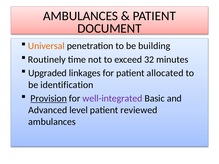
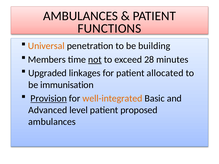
DOCUMENT: DOCUMENT -> FUNCTIONS (109, 28)
Routinely: Routinely -> Members (47, 60)
not underline: none -> present (95, 60)
32: 32 -> 28 (149, 60)
identification: identification -> immunisation (67, 85)
well-integrated colour: purple -> orange (112, 99)
reviewed: reviewed -> proposed (139, 110)
